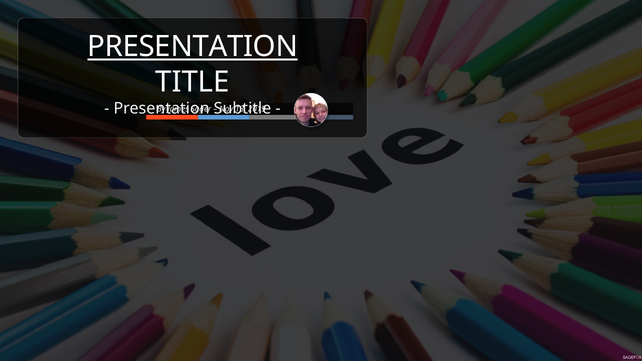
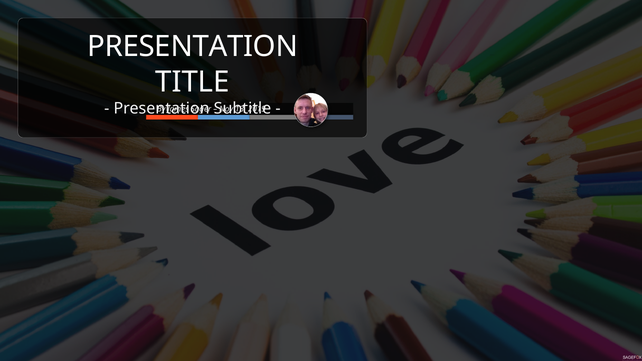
PRESENTATION underline: present -> none (193, 47)
